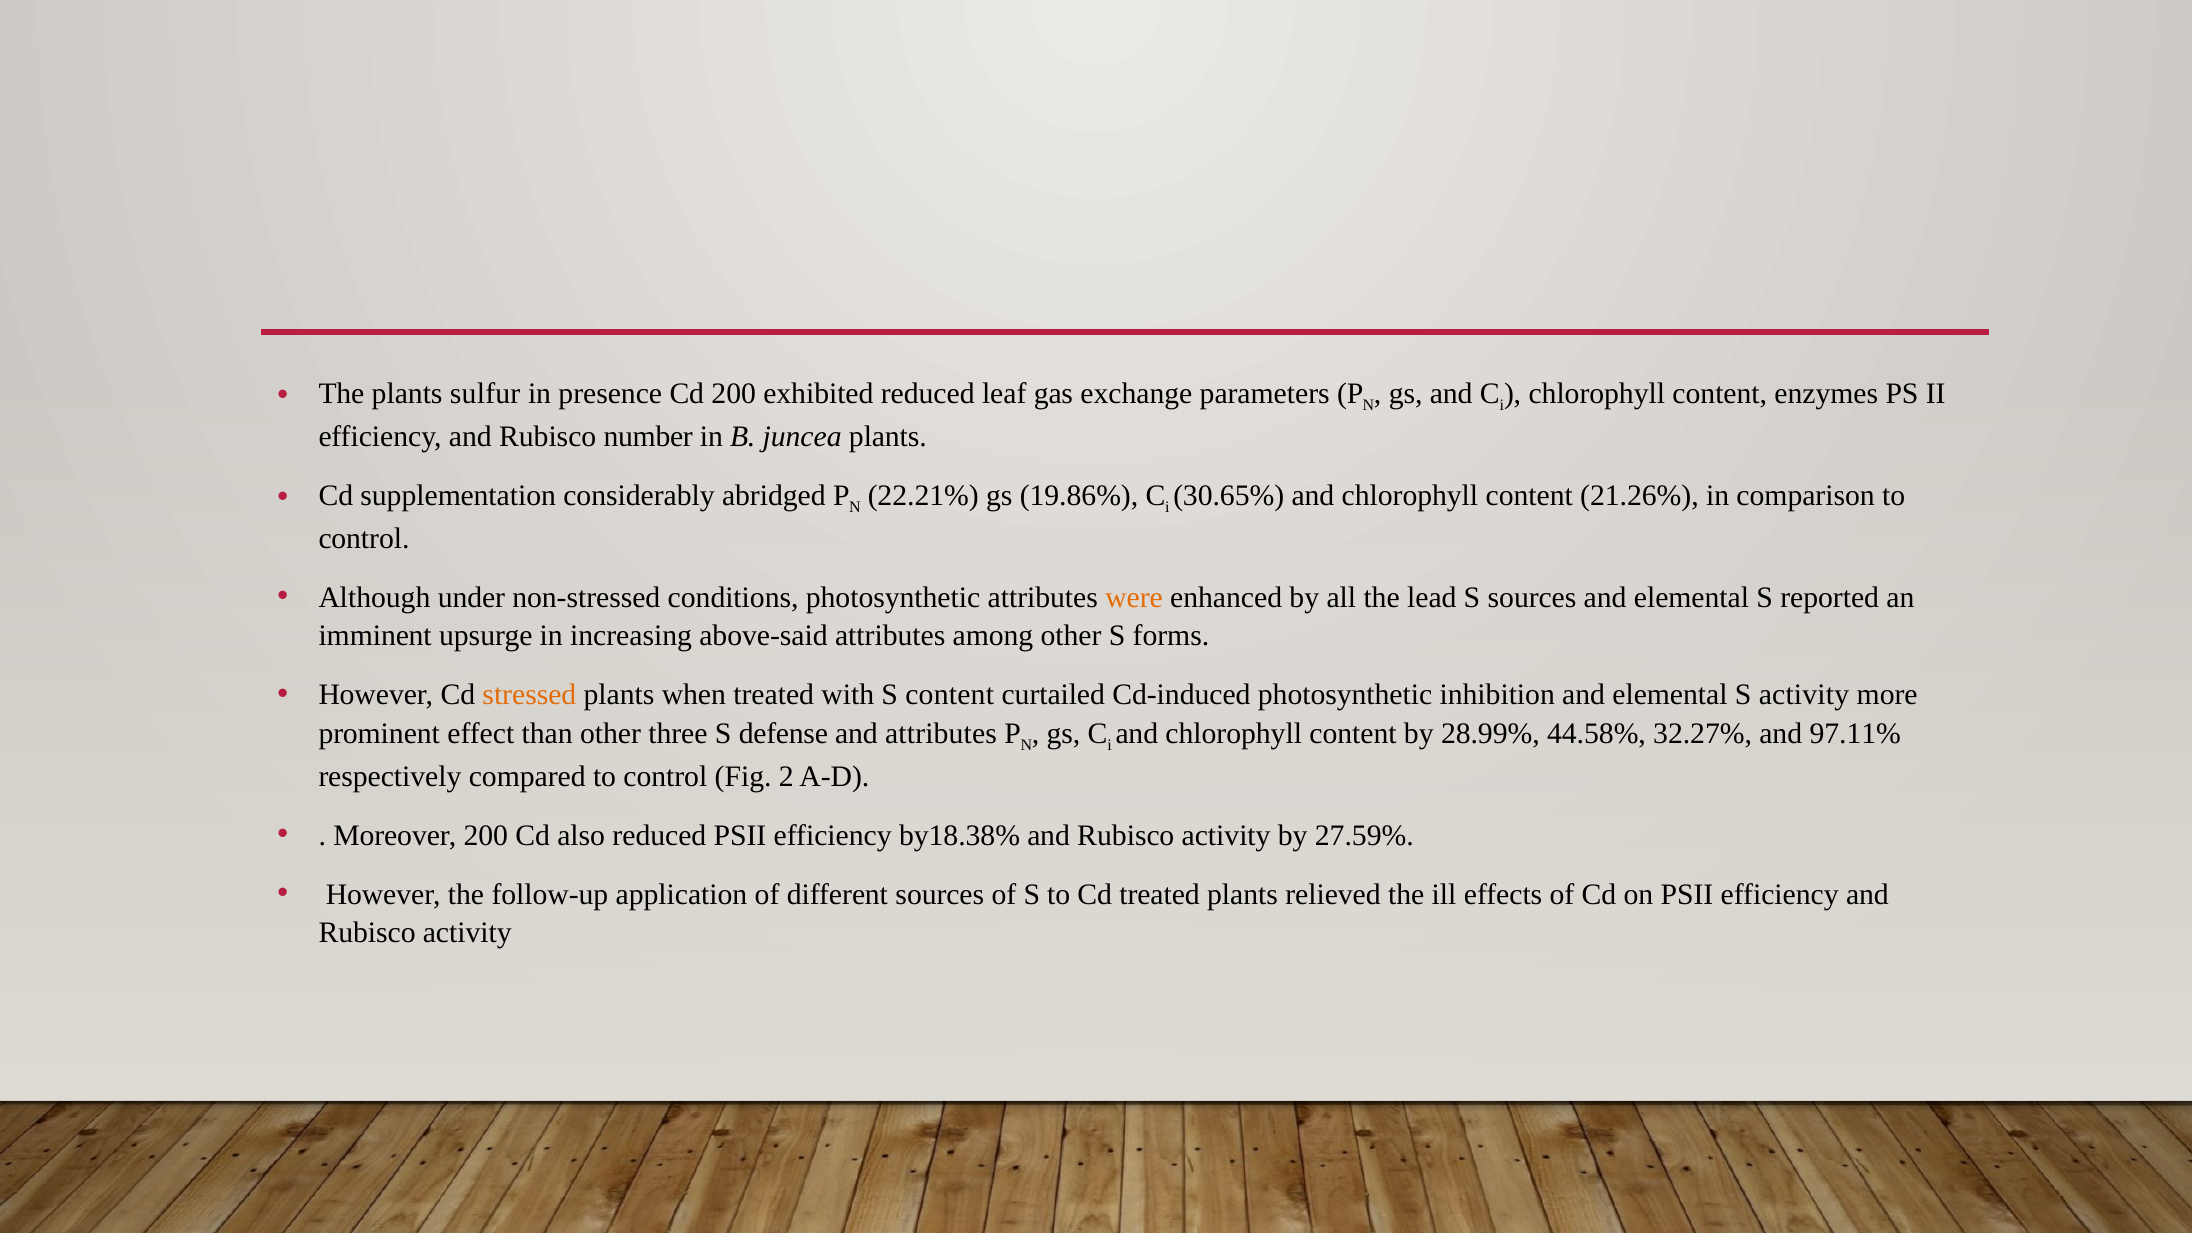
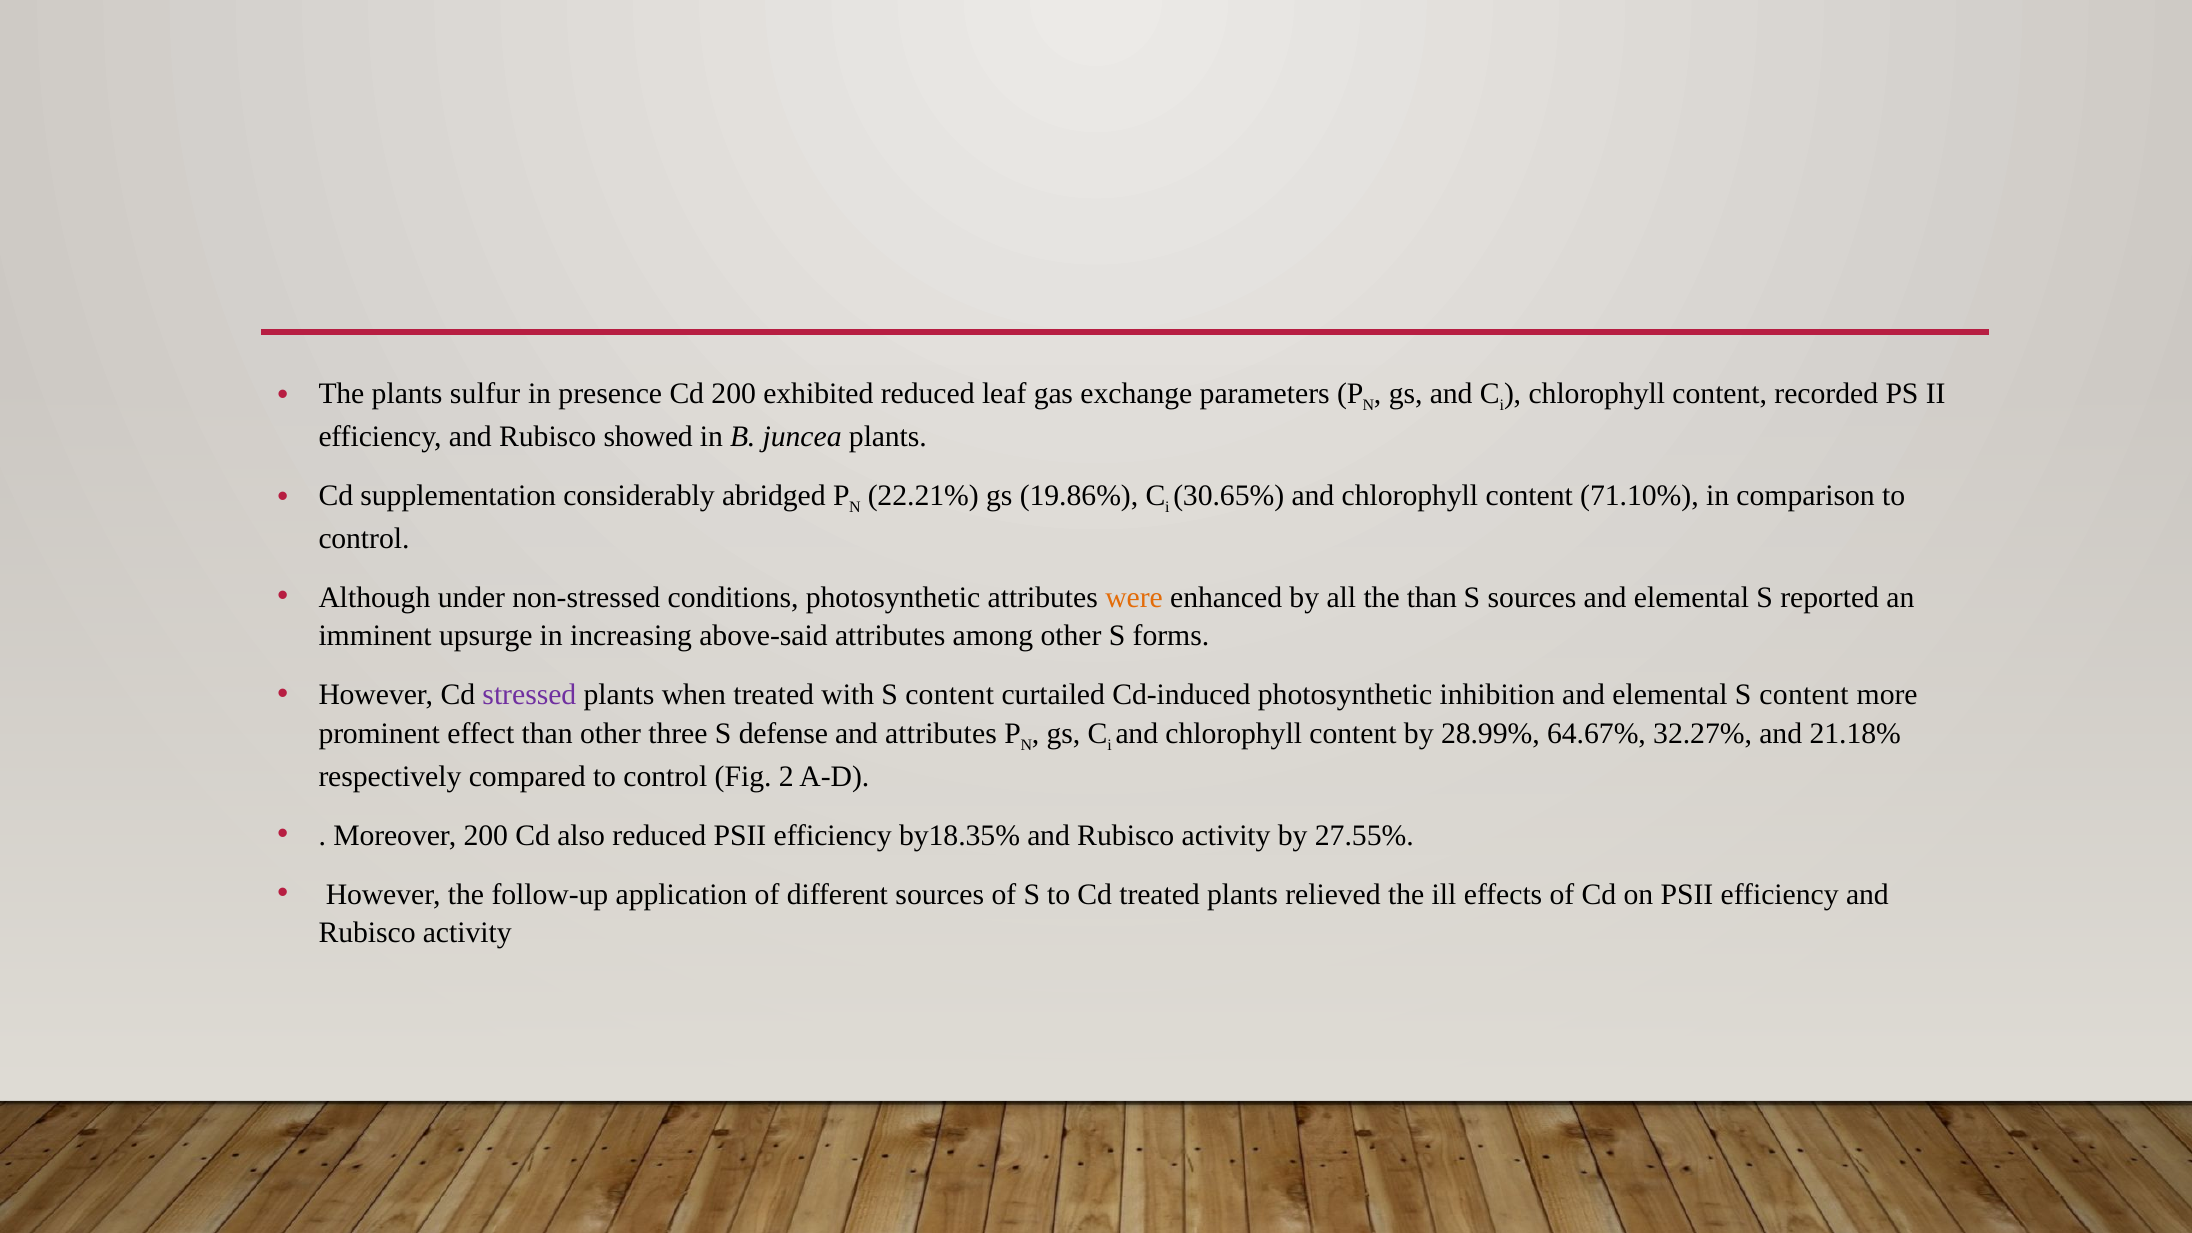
enzymes: enzymes -> recorded (1826, 394)
number: number -> showed (648, 436)
21.26%: 21.26% -> 71.10% (1639, 496)
the lead: lead -> than (1432, 597)
stressed colour: orange -> purple (529, 695)
elemental S activity: activity -> content (1804, 695)
44.58%: 44.58% -> 64.67% (1597, 734)
97.11%: 97.11% -> 21.18% (1855, 734)
by18.38%: by18.38% -> by18.35% (960, 835)
27.59%: 27.59% -> 27.55% (1364, 835)
